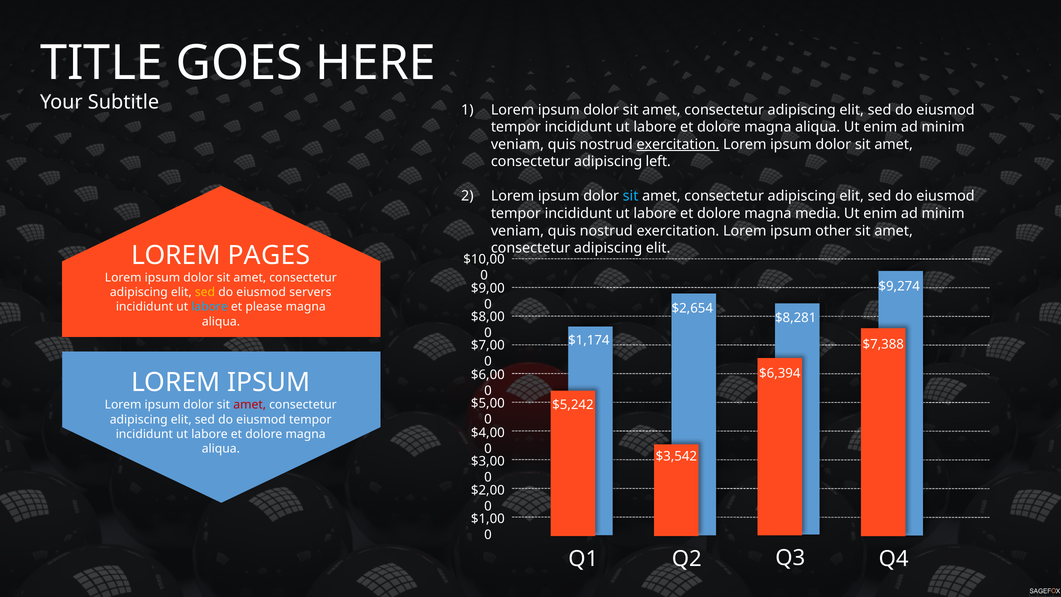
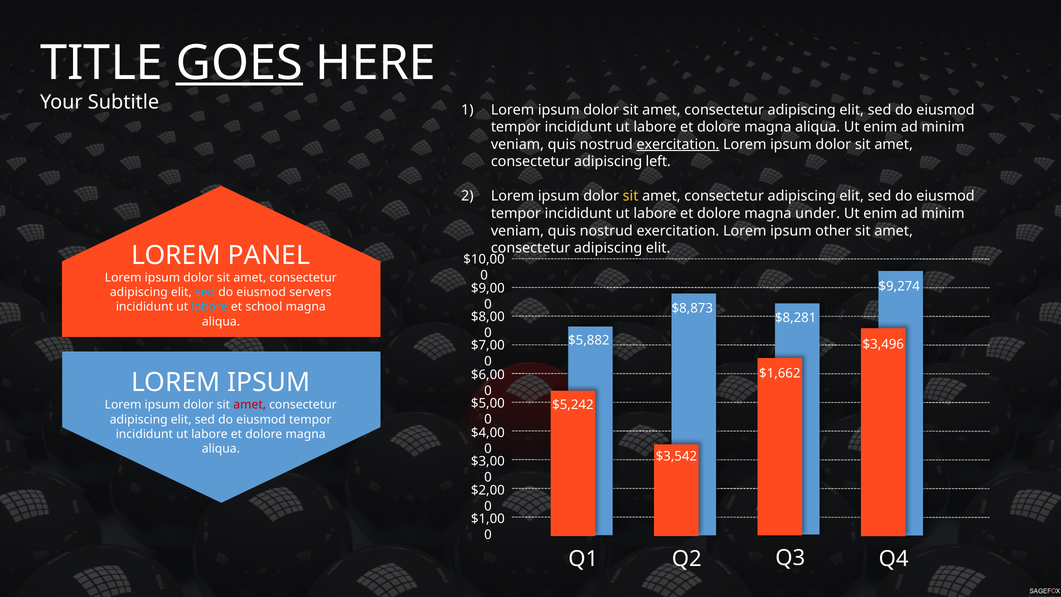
GOES underline: none -> present (239, 63)
sit colour: light blue -> yellow (631, 196)
media: media -> under (818, 213)
PAGES: PAGES -> PANEL (269, 255)
sed colour: yellow -> light blue (205, 292)
please: please -> school (264, 307)
$2,654: $2,654 -> $8,873 (692, 308)
$1,174: $1,174 -> $5,882 (589, 340)
$7,388: $7,388 -> $3,496 (883, 344)
$6,394: $6,394 -> $1,662 (780, 373)
